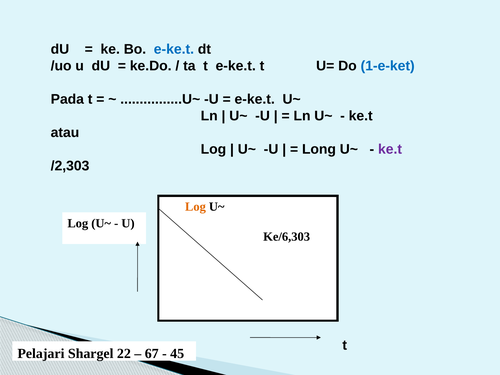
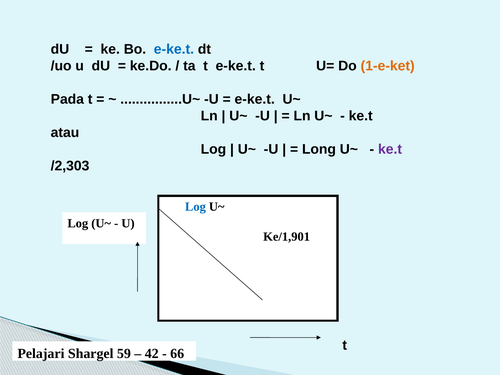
1-e-ket colour: blue -> orange (388, 66)
Log colour: orange -> blue (195, 207)
Ke/6,303: Ke/6,303 -> Ke/1,901 (287, 237)
22: 22 -> 59 (124, 353)
67: 67 -> 42 (152, 353)
45: 45 -> 66 (177, 353)
